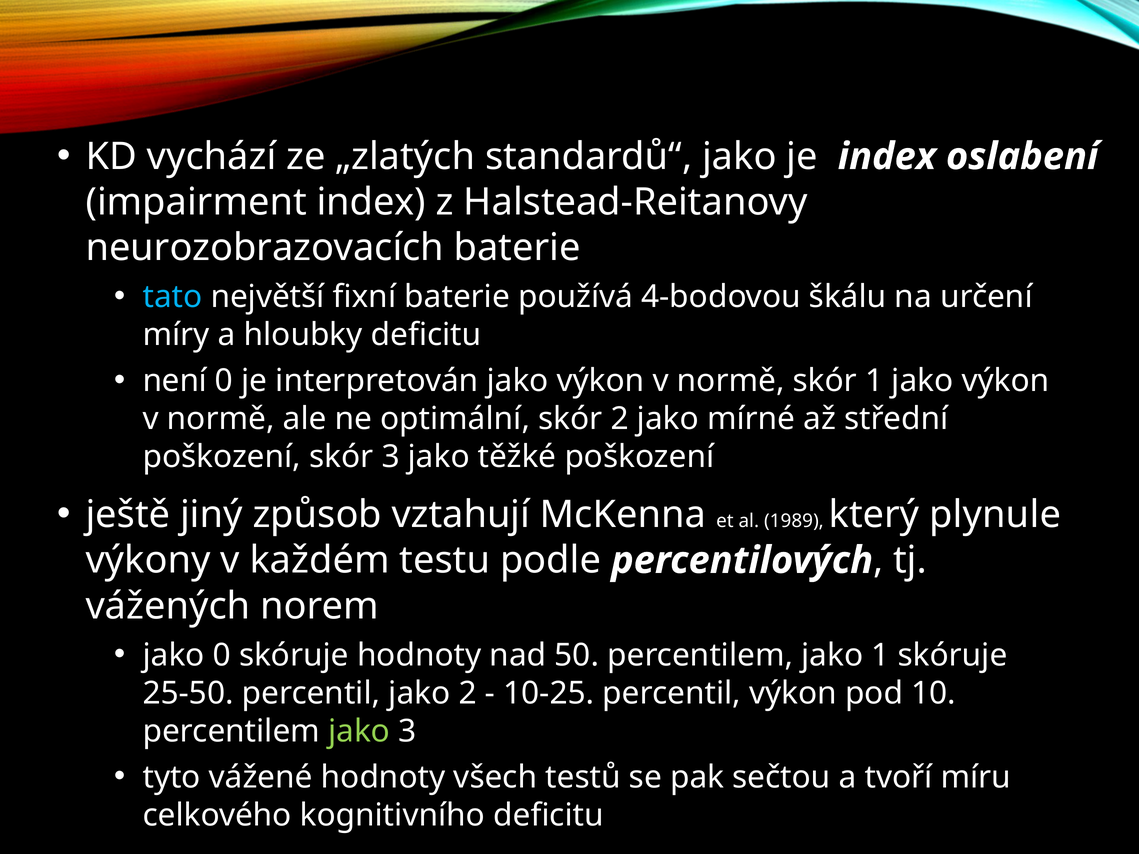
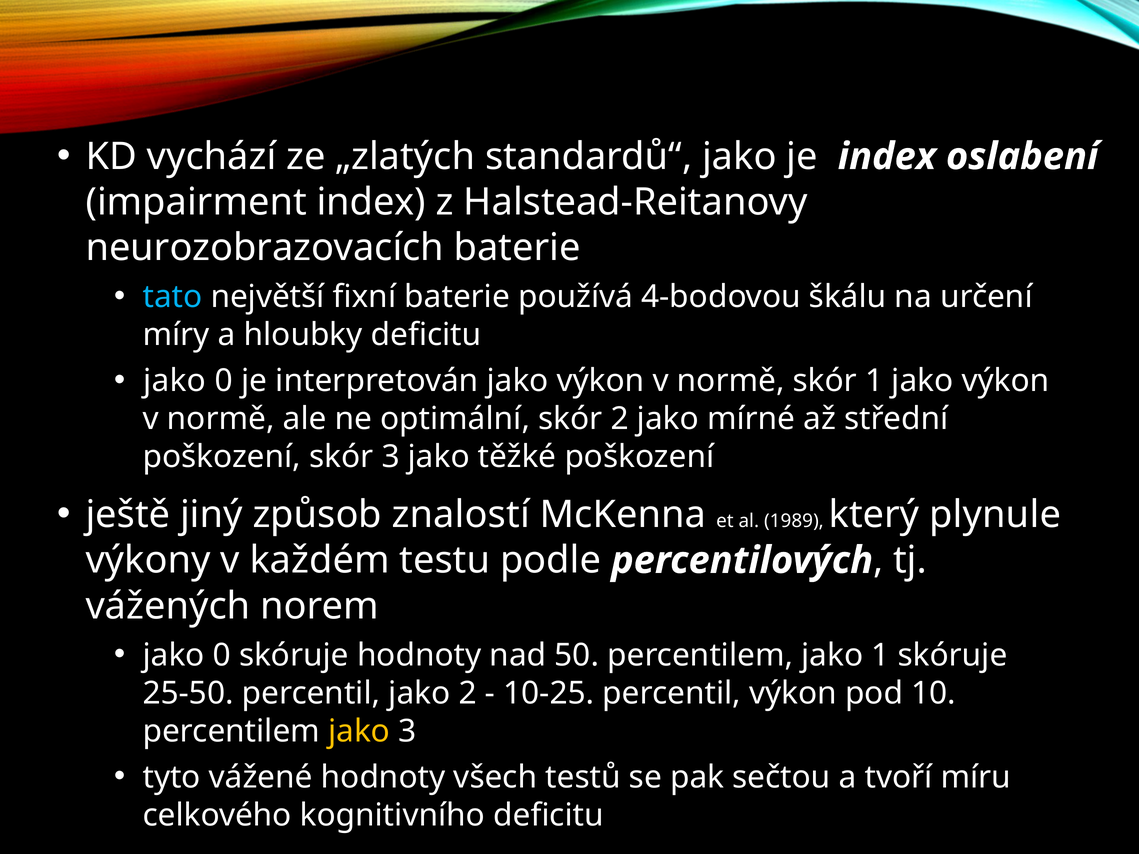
není: není -> jako (175, 381)
vztahují: vztahují -> znalostí (461, 515)
jako colour: light green -> yellow (359, 731)
